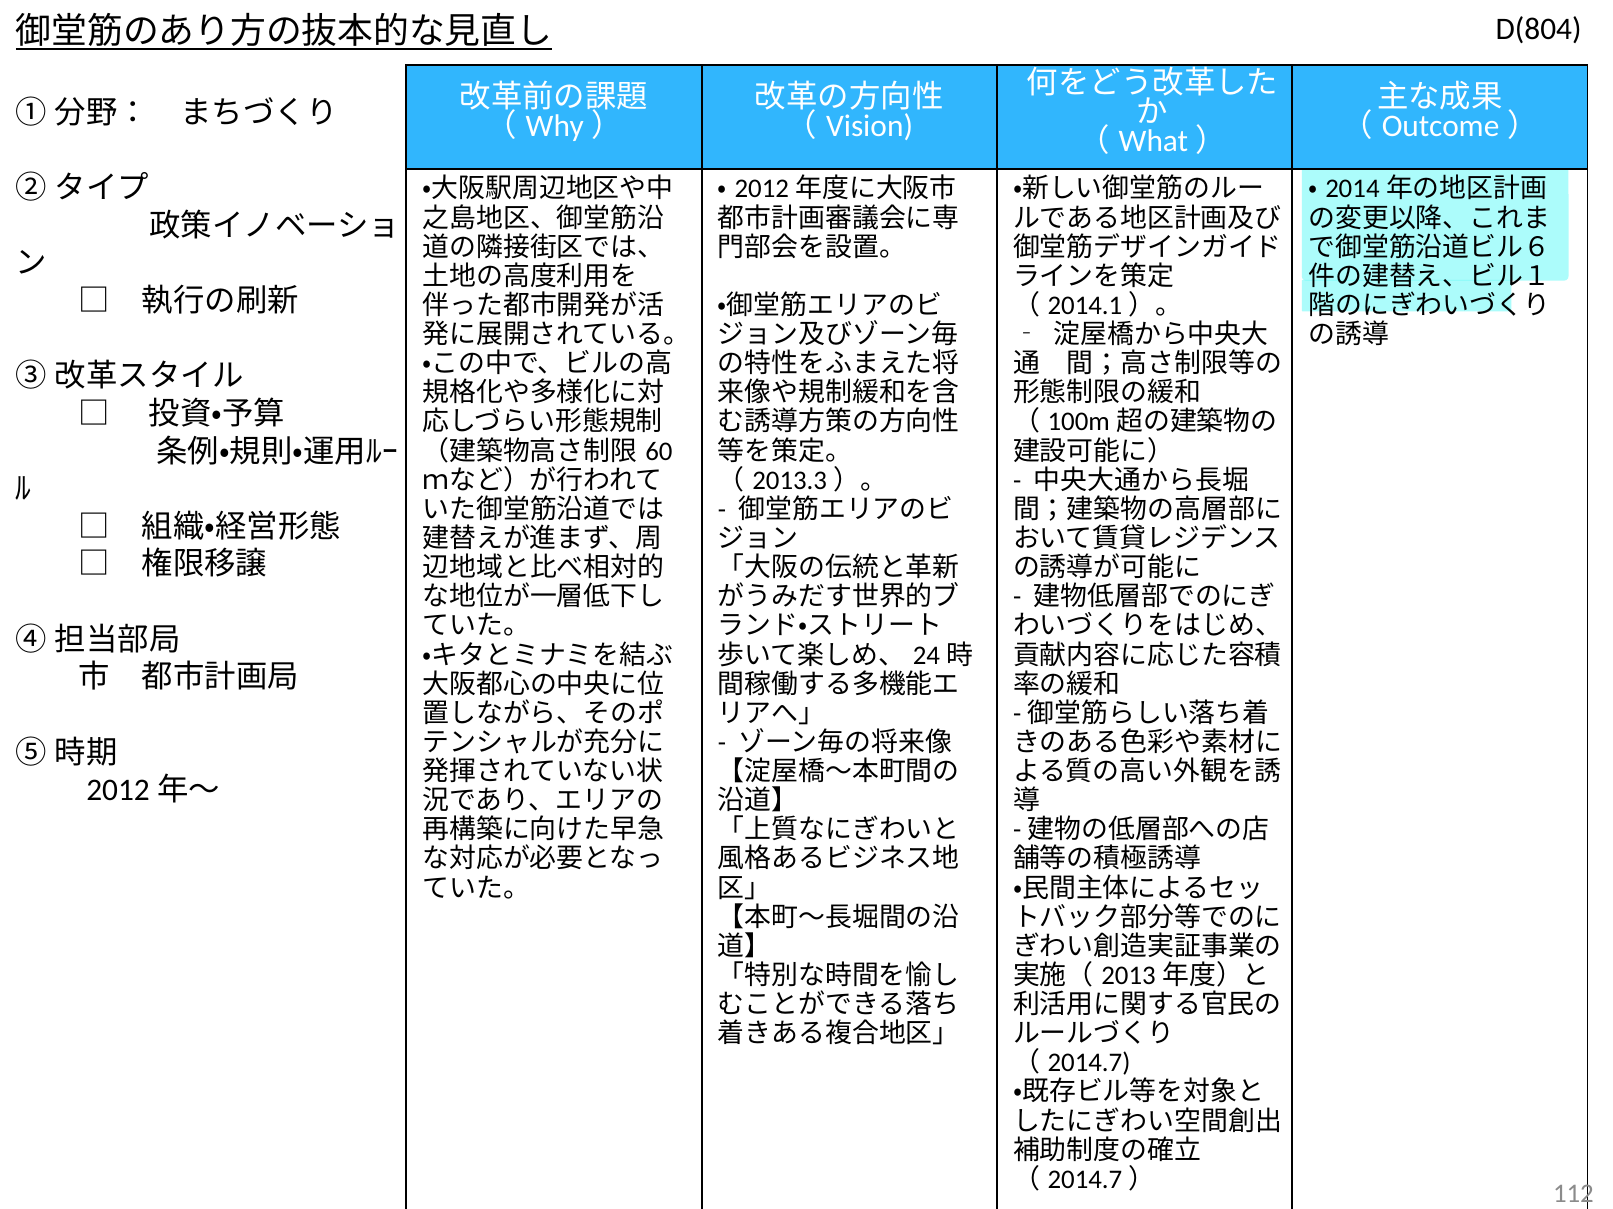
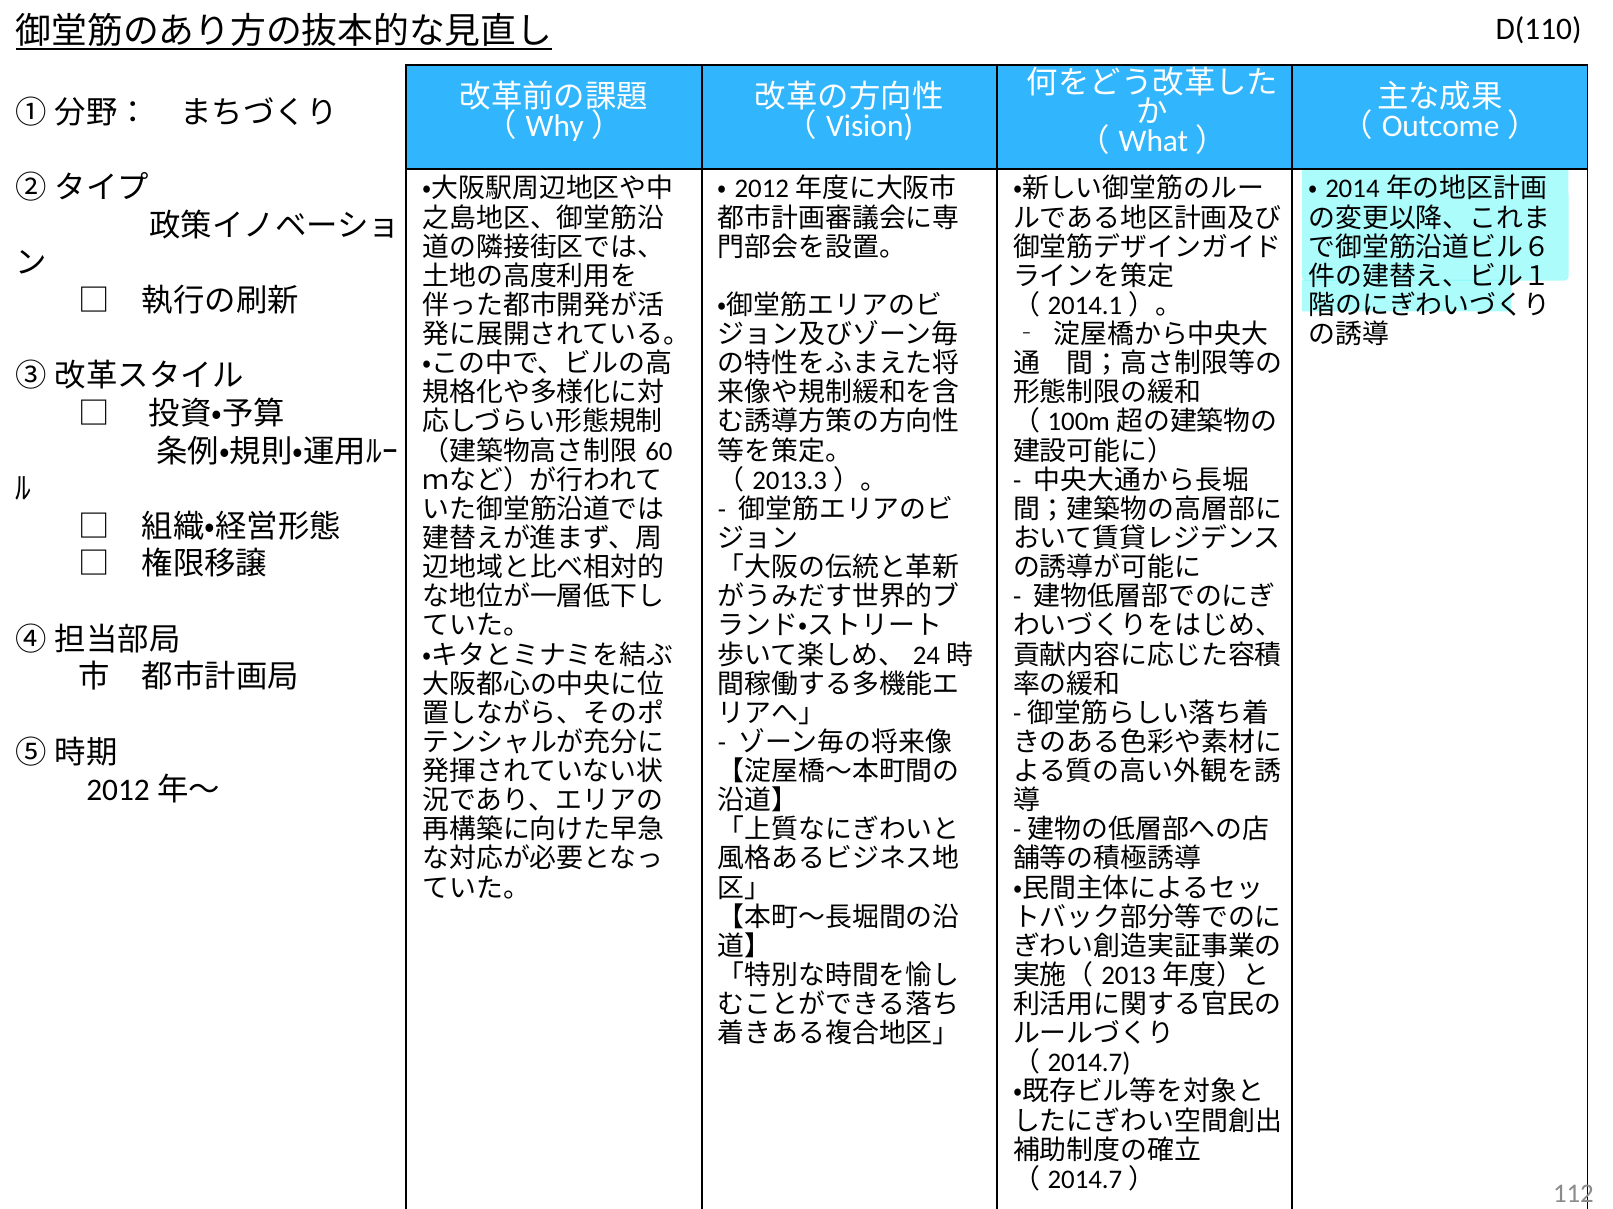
D(804: D(804 -> D(110 (1539, 29)
